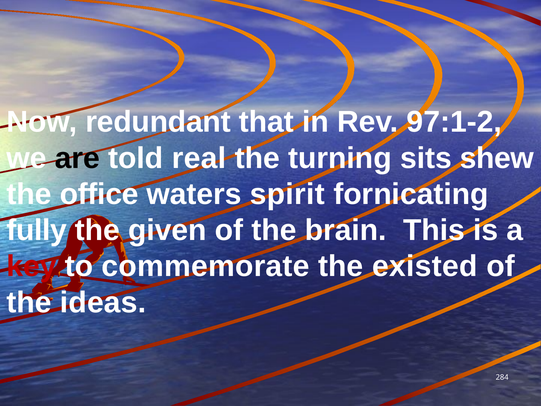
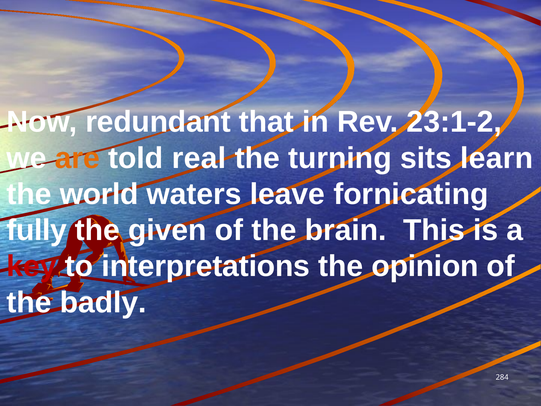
97:1-2: 97:1-2 -> 23:1-2 (454, 122)
are colour: black -> orange (77, 158)
shew: shew -> learn (497, 158)
office: office -> world (99, 194)
spirit: spirit -> leave (288, 194)
commemorate: commemorate -> interpretations (206, 266)
existed: existed -> opinion (425, 266)
ideas: ideas -> badly (103, 302)
